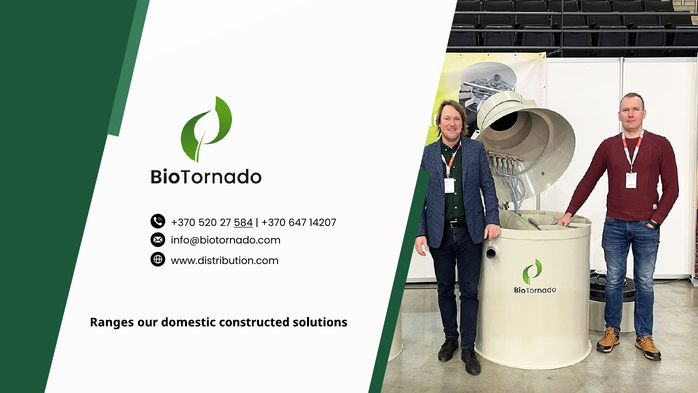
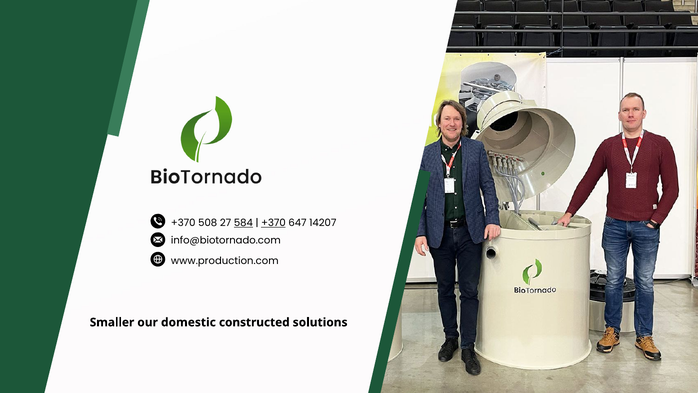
520: 520 -> 508 (208, 223)
+370 underline: none -> present (273, 223)
www.distribution.com: www.distribution.com -> www.production.com (225, 261)
Ranges: Ranges -> Smaller (112, 322)
